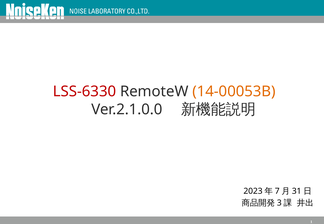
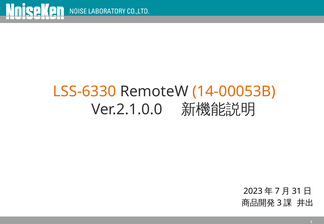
LSS-6330 colour: red -> orange (84, 92)
